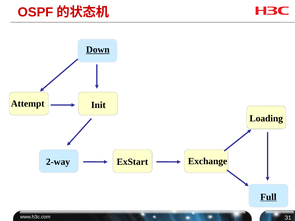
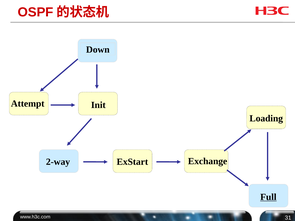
Down underline: present -> none (98, 50)
